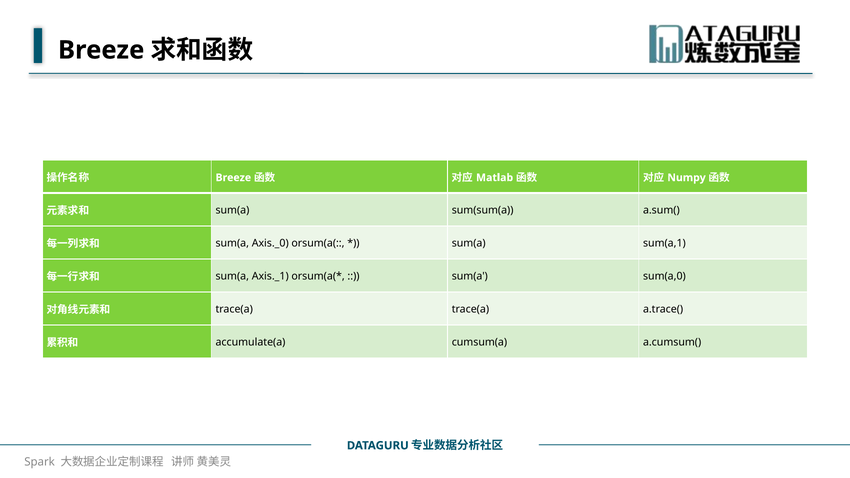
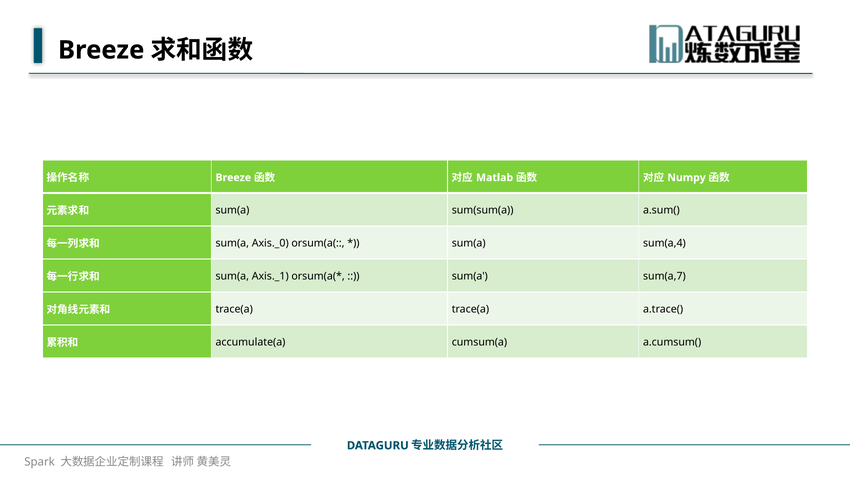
sum(a,1: sum(a,1 -> sum(a,4 (664, 243)
sum(a,0: sum(a,0 -> sum(a,7 (664, 276)
